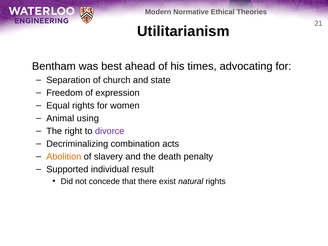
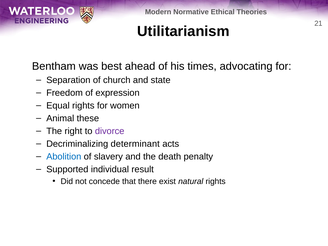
using: using -> these (88, 118)
combination: combination -> determinant (135, 144)
Abolition colour: orange -> blue (64, 157)
